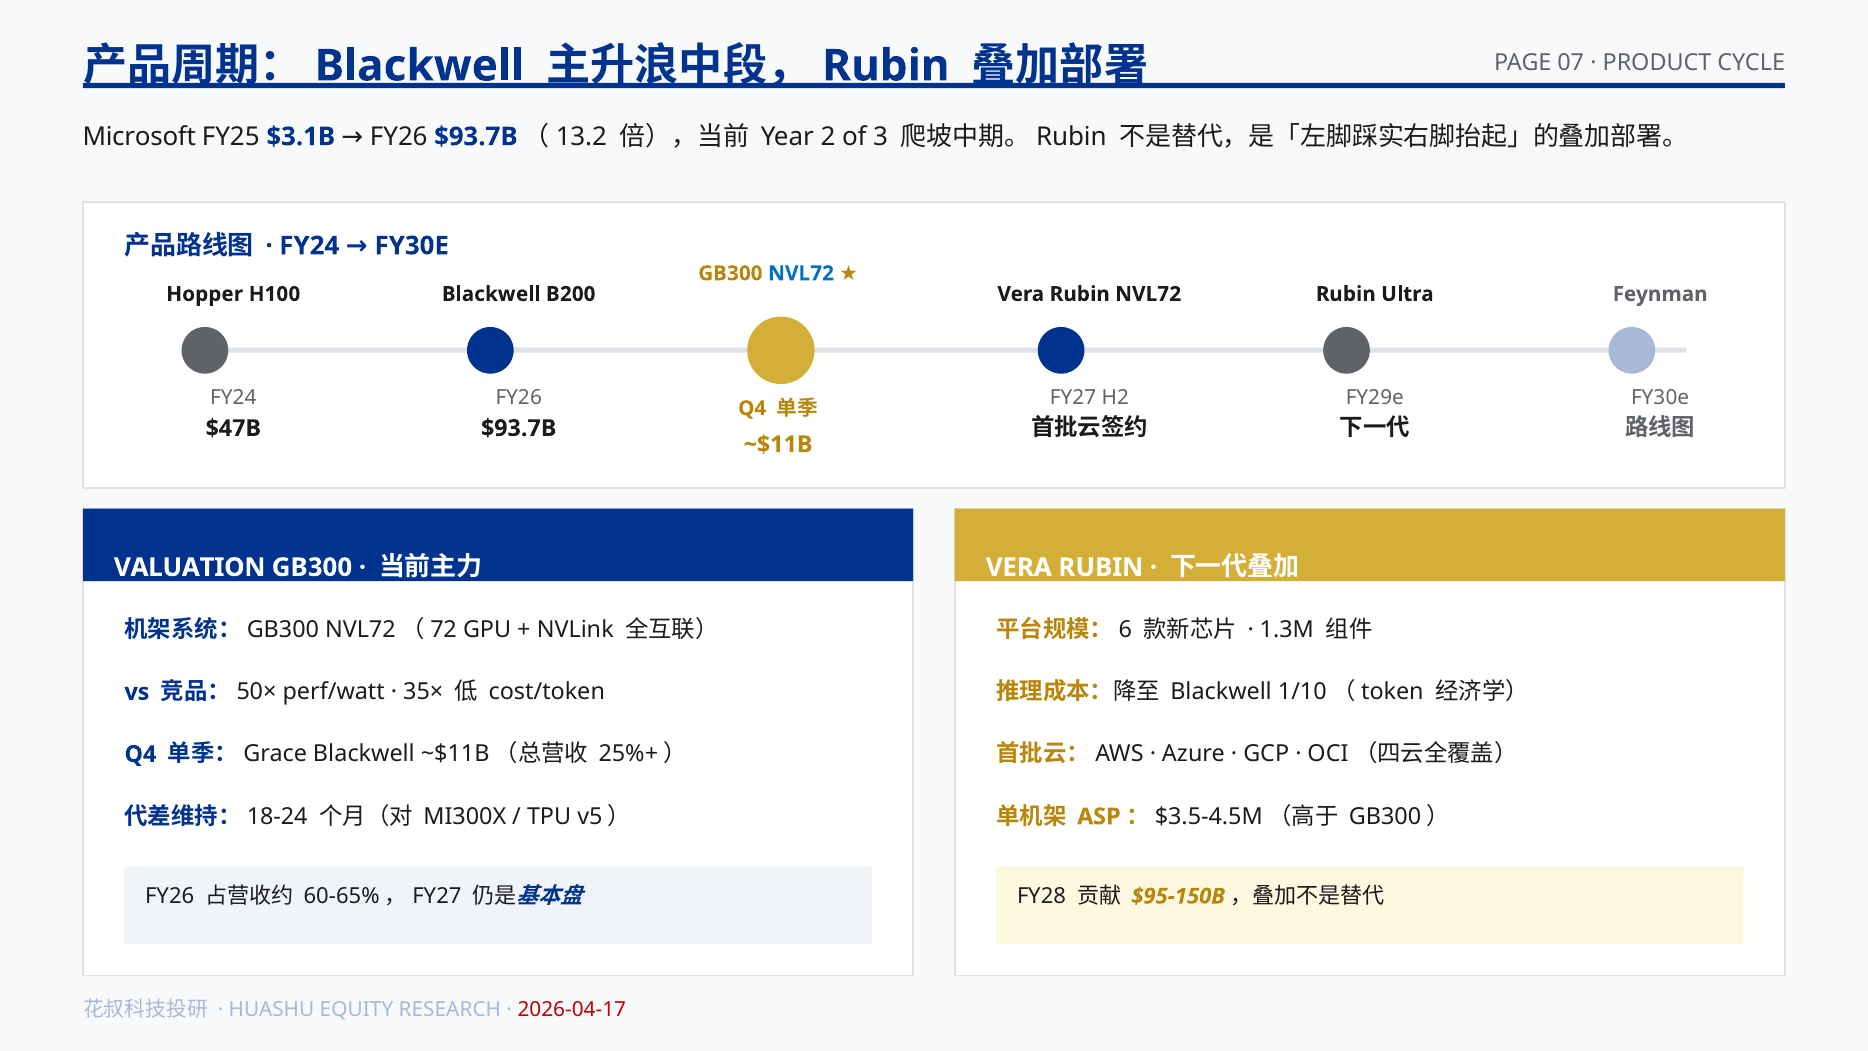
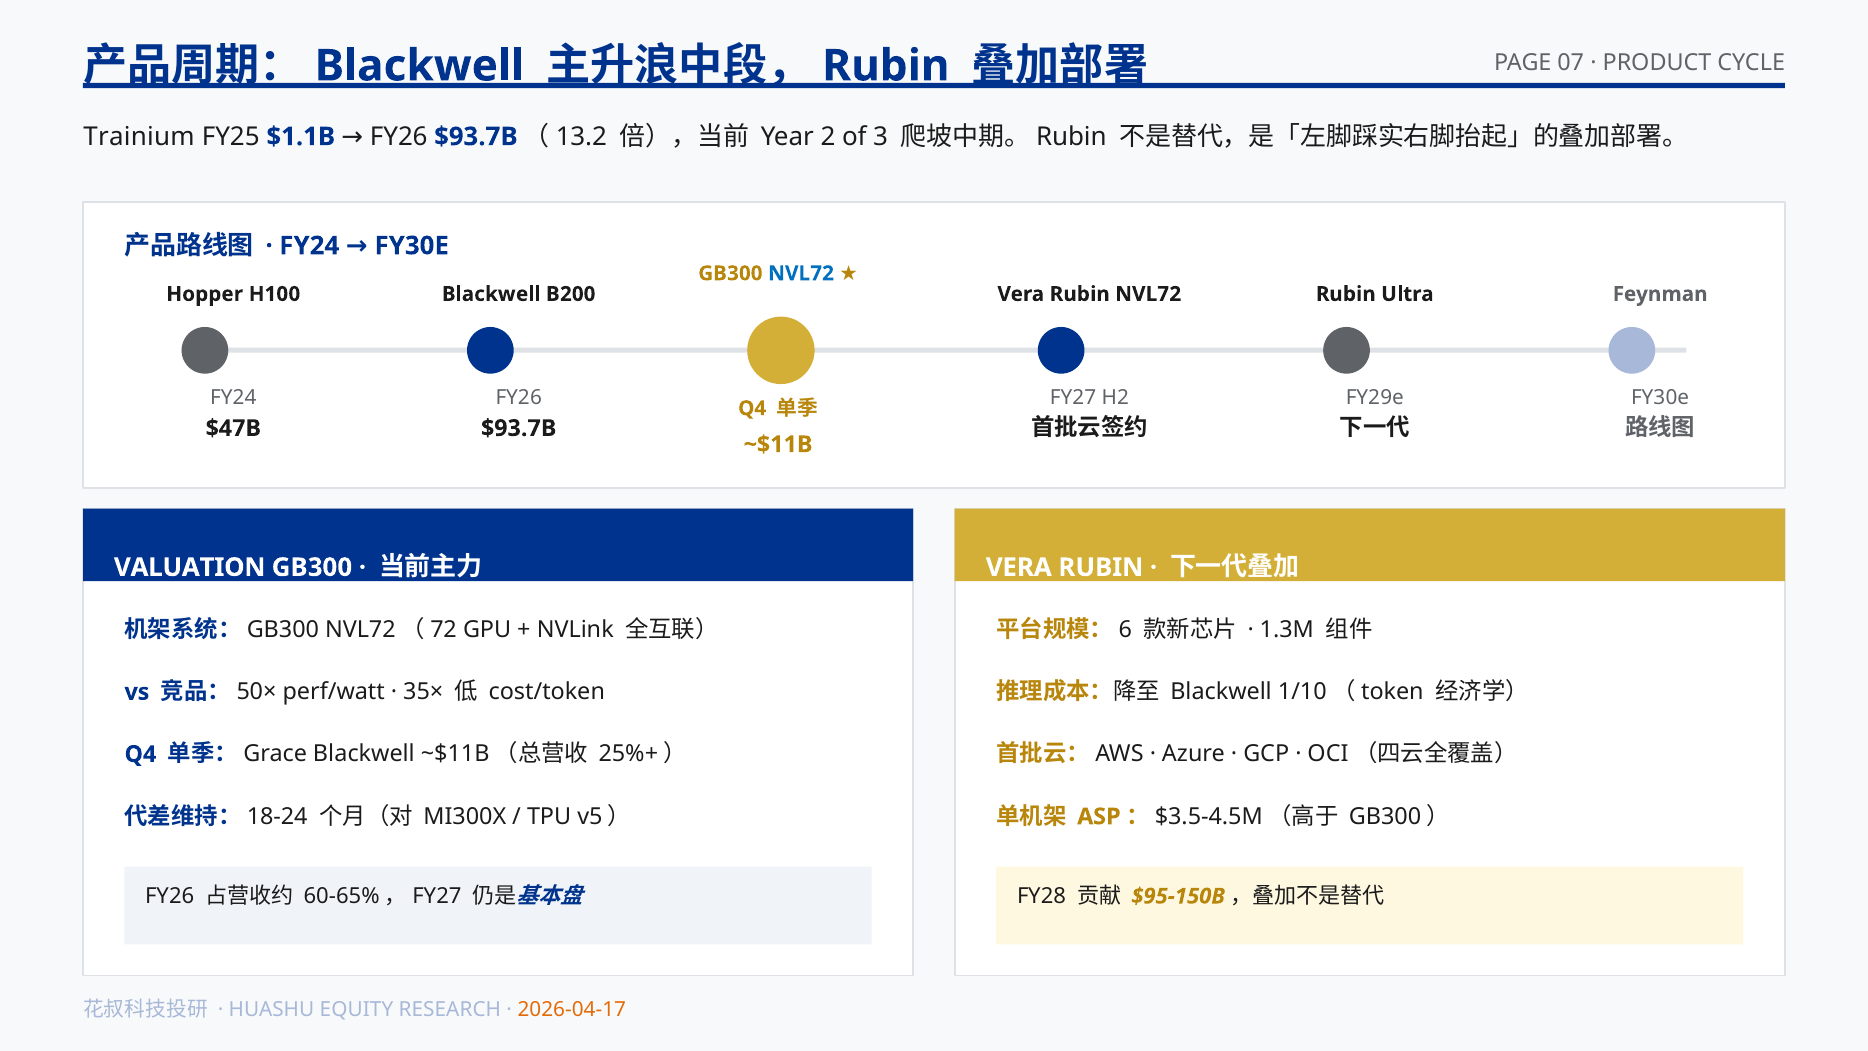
Microsoft: Microsoft -> Trainium (139, 137)
$3.1B: $3.1B -> $1.1B (301, 137)
2026-04-17 colour: red -> orange (572, 1010)
